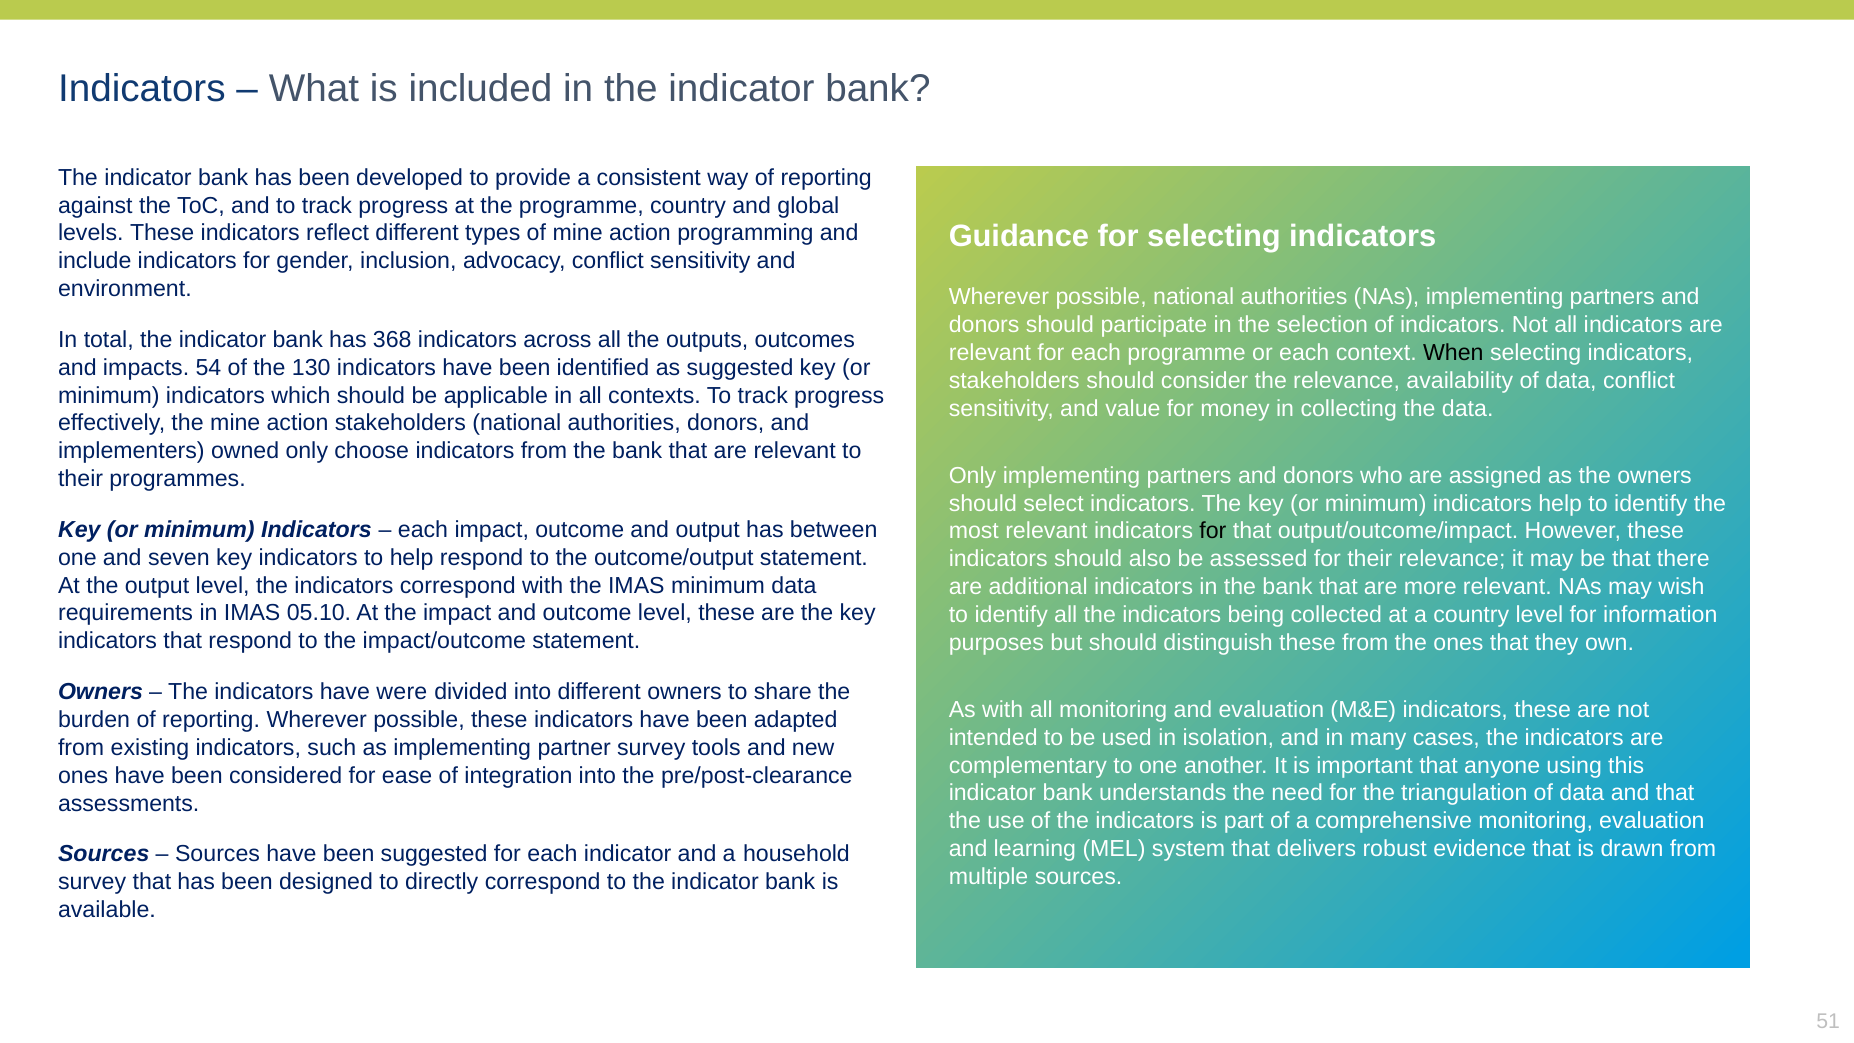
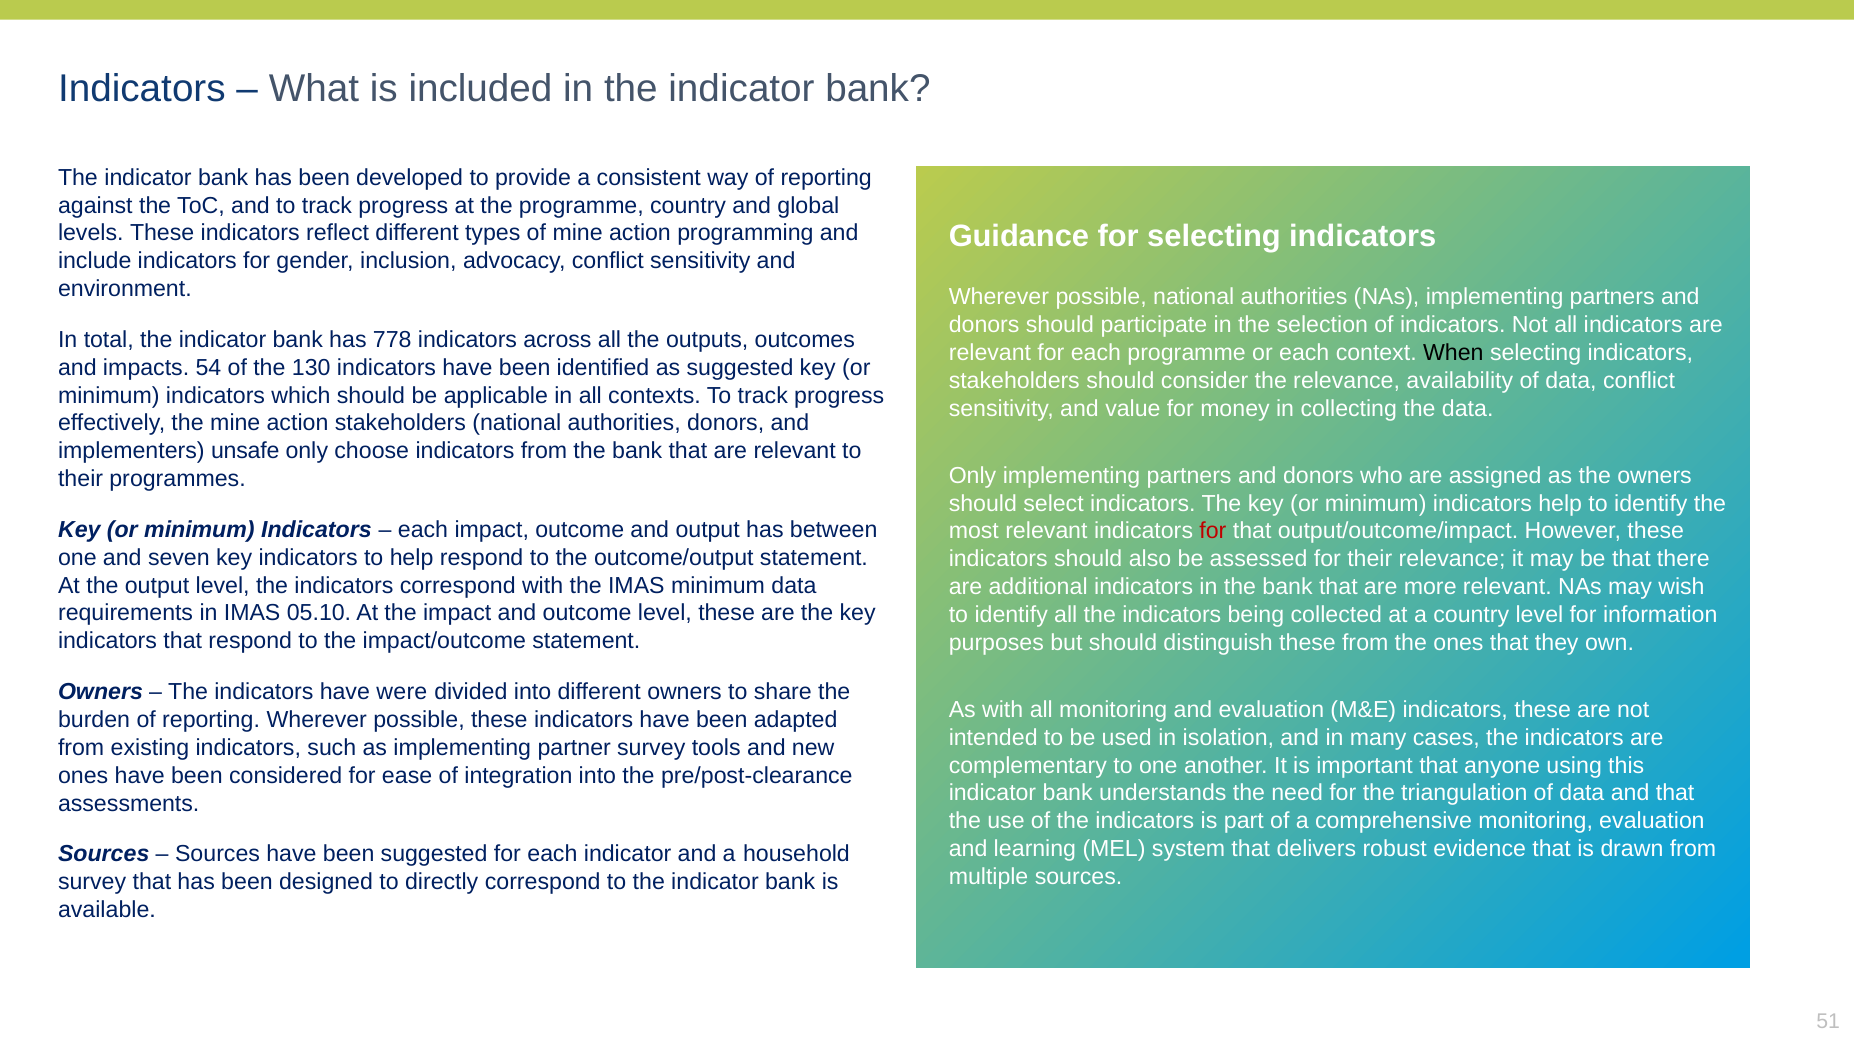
368: 368 -> 778 (392, 340)
owned: owned -> unsafe (245, 451)
for colour: black -> red (1213, 531)
